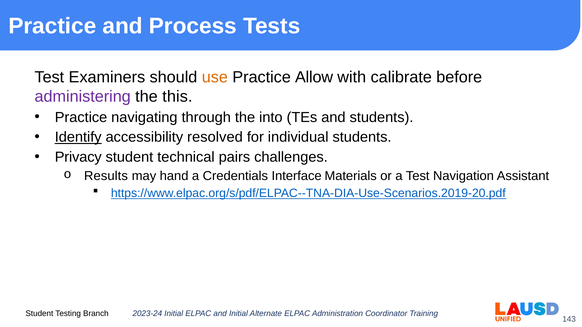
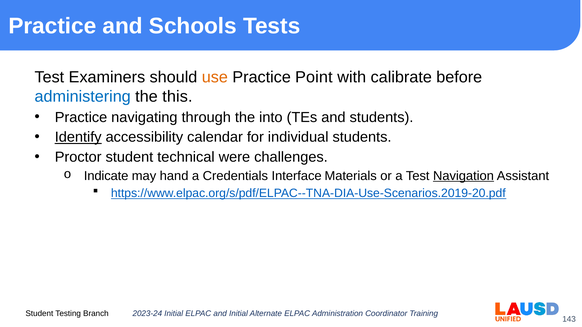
Process: Process -> Schools (193, 26)
Allow: Allow -> Point (314, 77)
administering colour: purple -> blue (83, 97)
resolved: resolved -> calendar (215, 137)
Privacy: Privacy -> Proctor (78, 157)
pairs: pairs -> were (234, 157)
Results: Results -> Indicate (106, 176)
Navigation underline: none -> present (463, 176)
